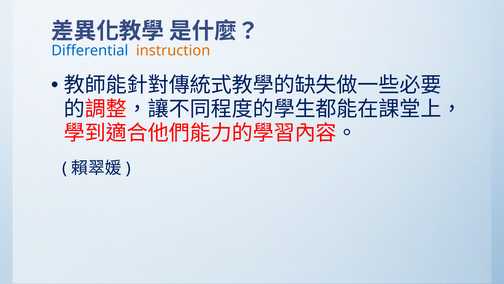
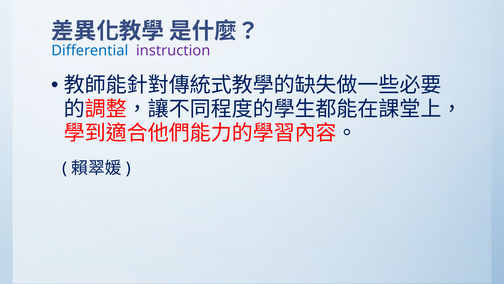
instruction colour: orange -> purple (173, 51)
